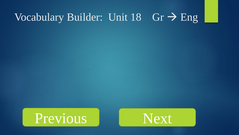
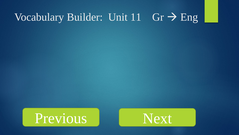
18: 18 -> 11 (136, 17)
